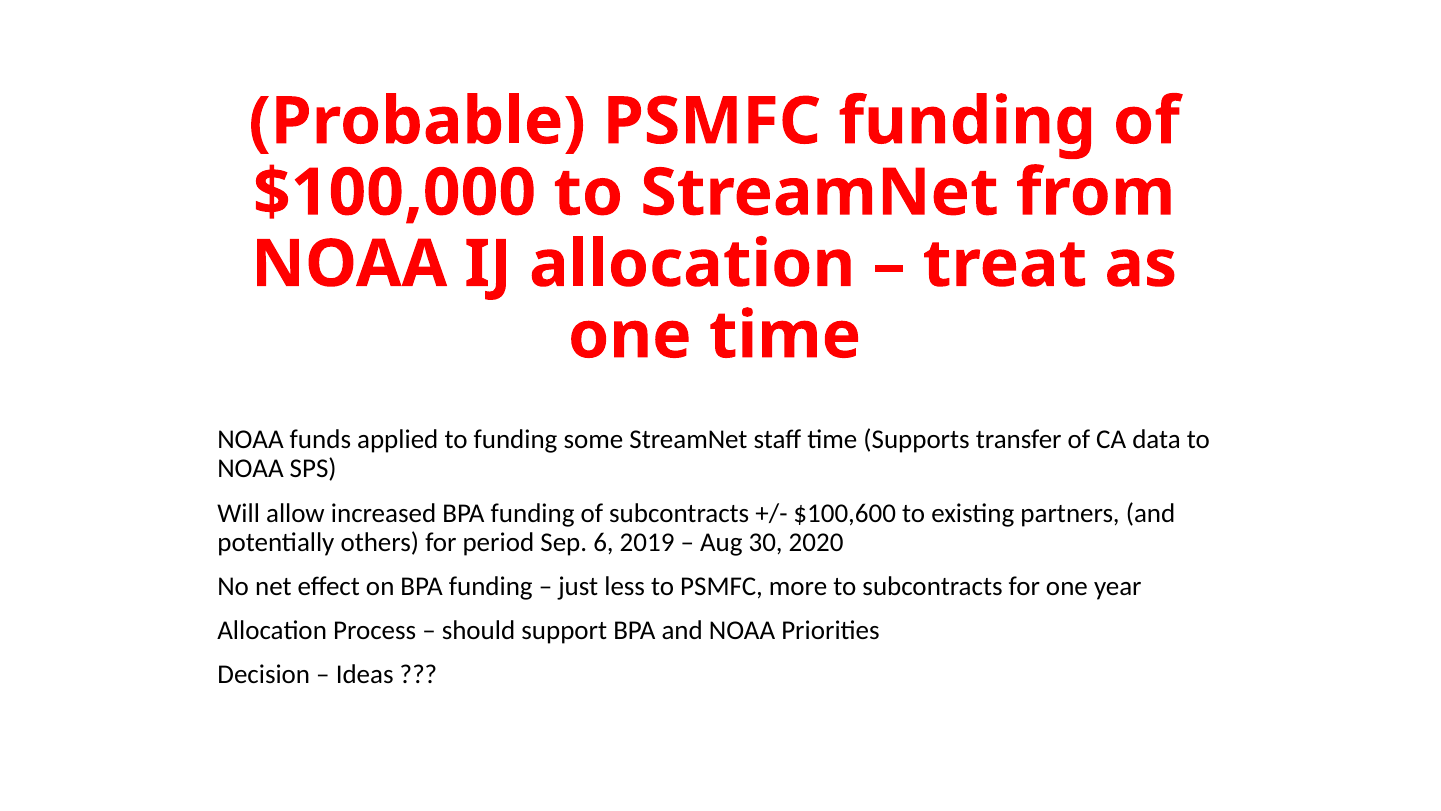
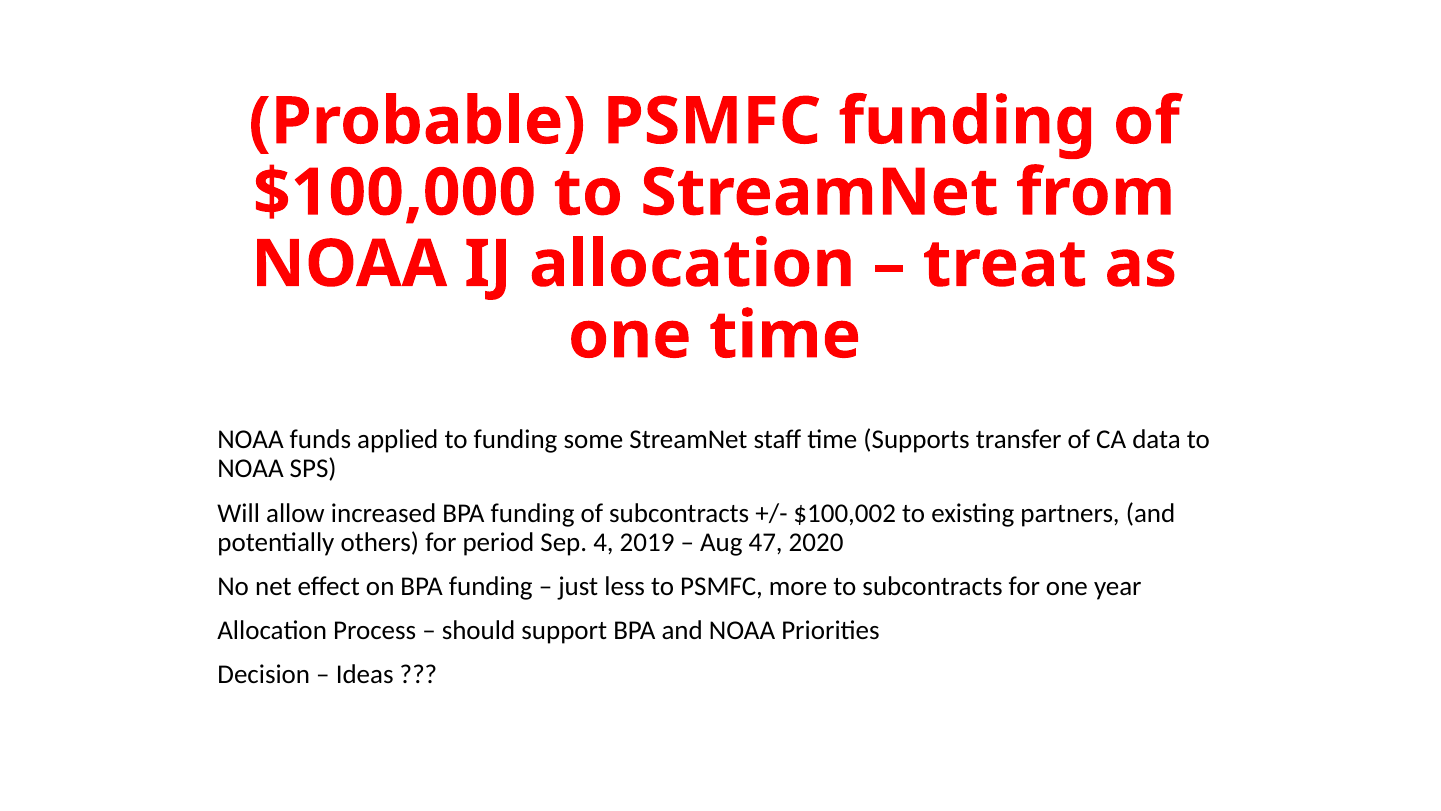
$100,600: $100,600 -> $100,002 (845, 513)
6: 6 -> 4 (603, 542)
30: 30 -> 47 (766, 542)
